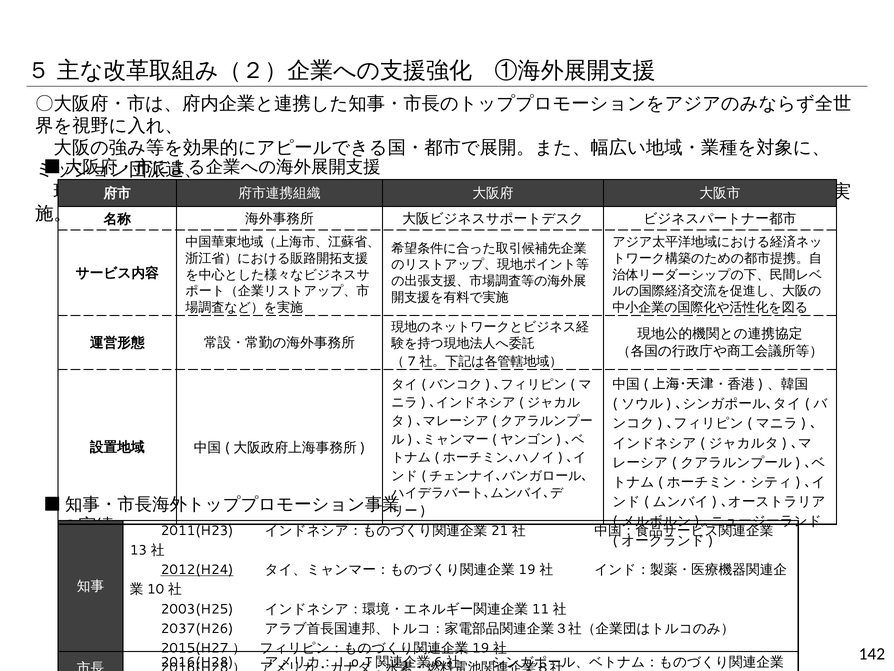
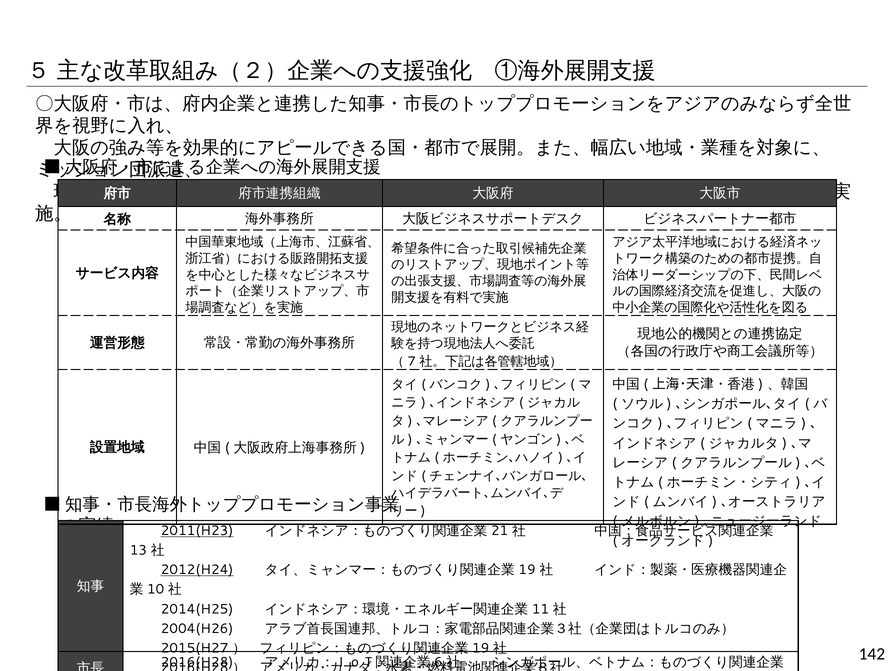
2011(H23 underline: none -> present (197, 530)
2003(H25: 2003(H25 -> 2014(H25 (197, 609)
2037(H26: 2037(H26 -> 2004(H26 (197, 628)
